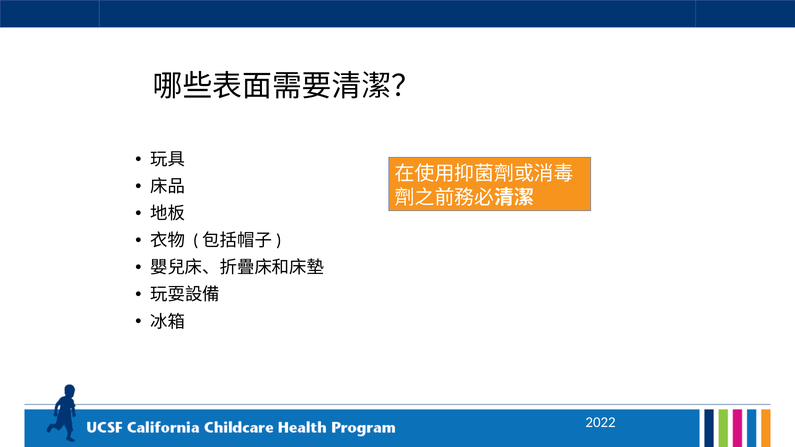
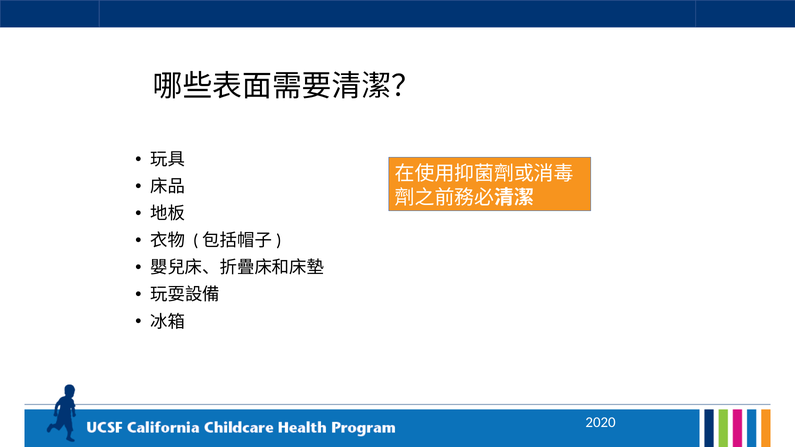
2022: 2022 -> 2020 (601, 422)
